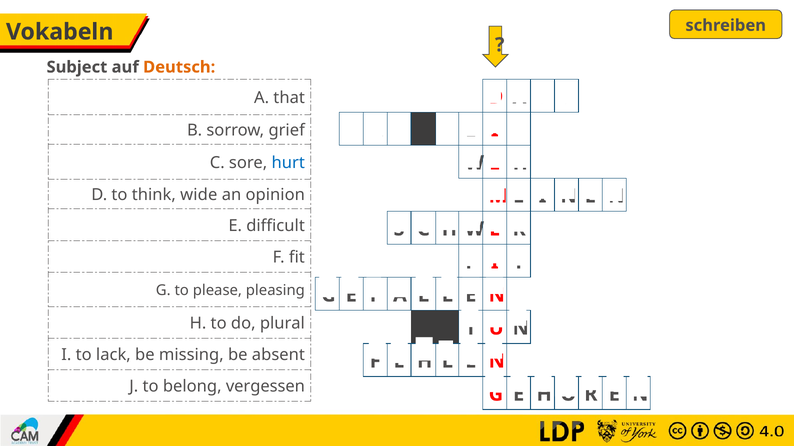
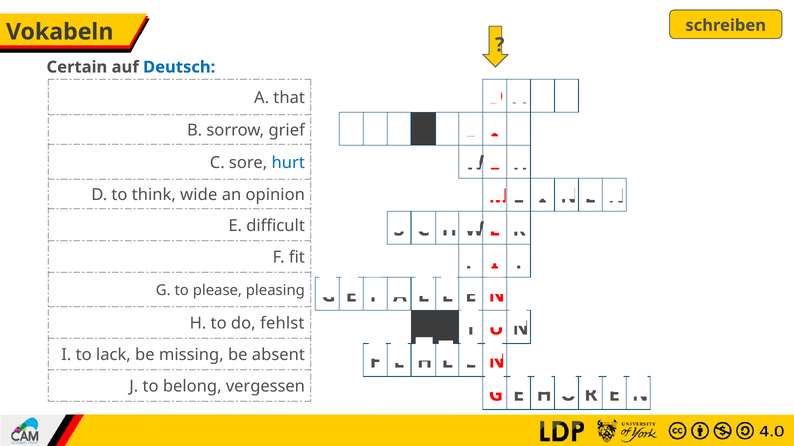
Subject: Subject -> Certain (77, 67)
Deutsch colour: orange -> blue (179, 67)
plural: plural -> fehlst (282, 324)
